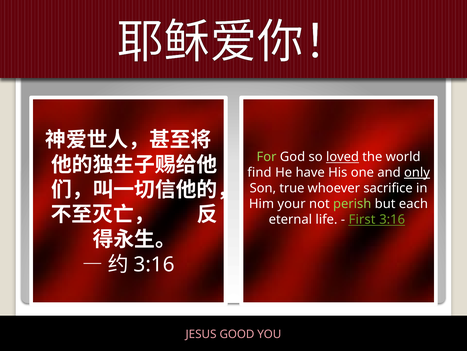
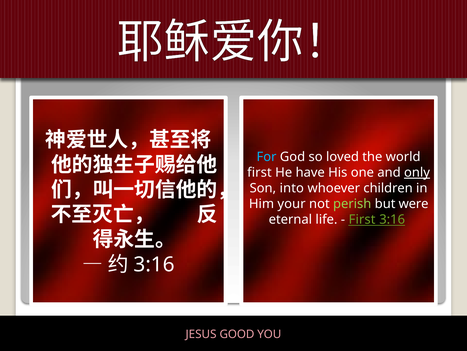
For colour: light green -> light blue (267, 157)
loved underline: present -> none (343, 157)
find: find -> first (259, 172)
true: true -> into (292, 188)
sacrifice: sacrifice -> children (388, 188)
each: each -> were (414, 203)
